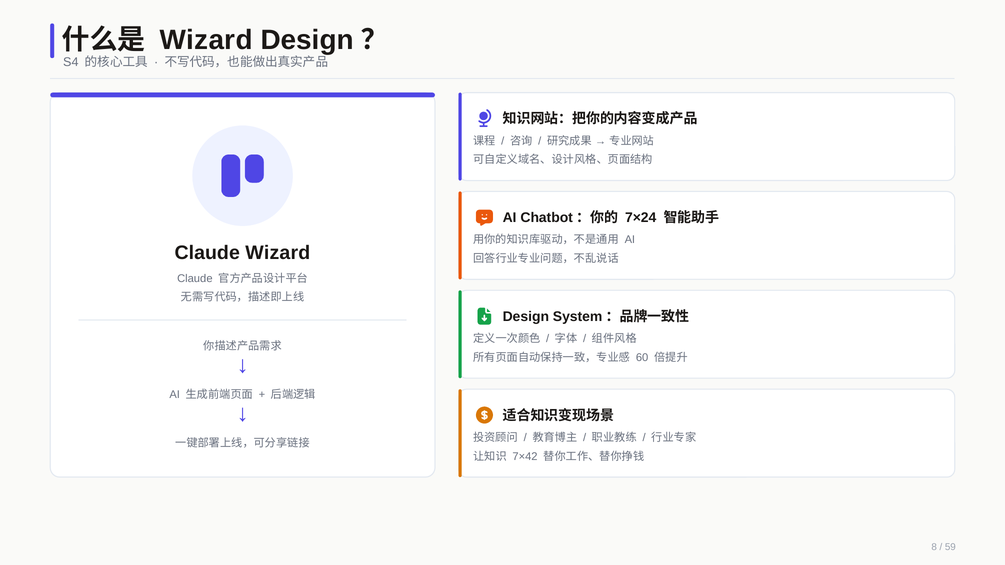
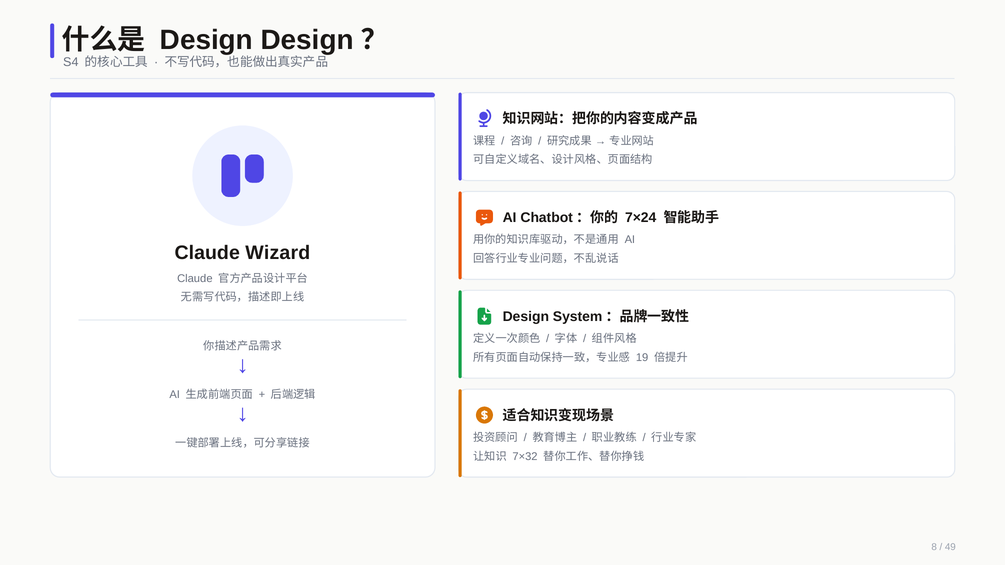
Wizard: Wizard -> Design (206, 40)
60: 60 -> 19 (642, 358)
7×42: 7×42 -> 7×32 (525, 457)
59: 59 -> 49 (950, 547)
